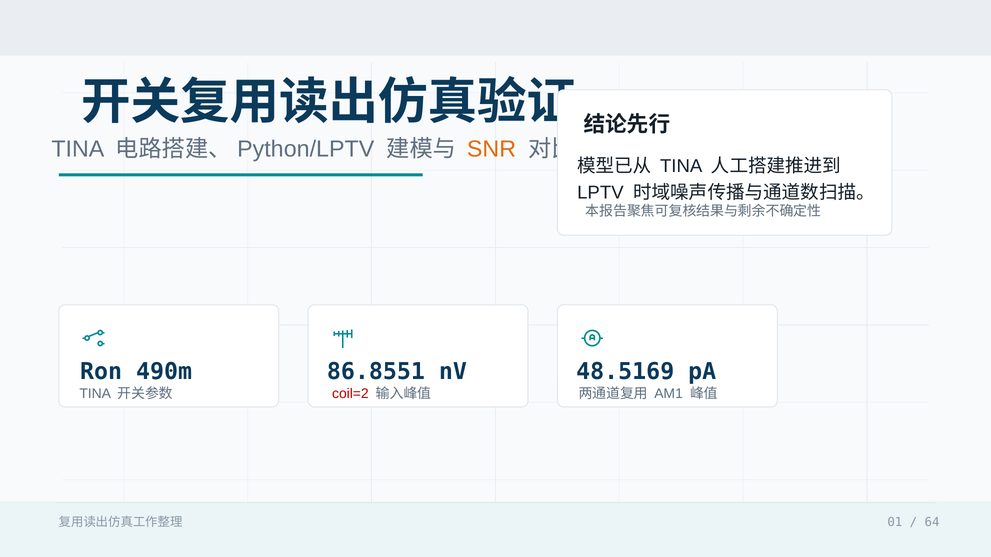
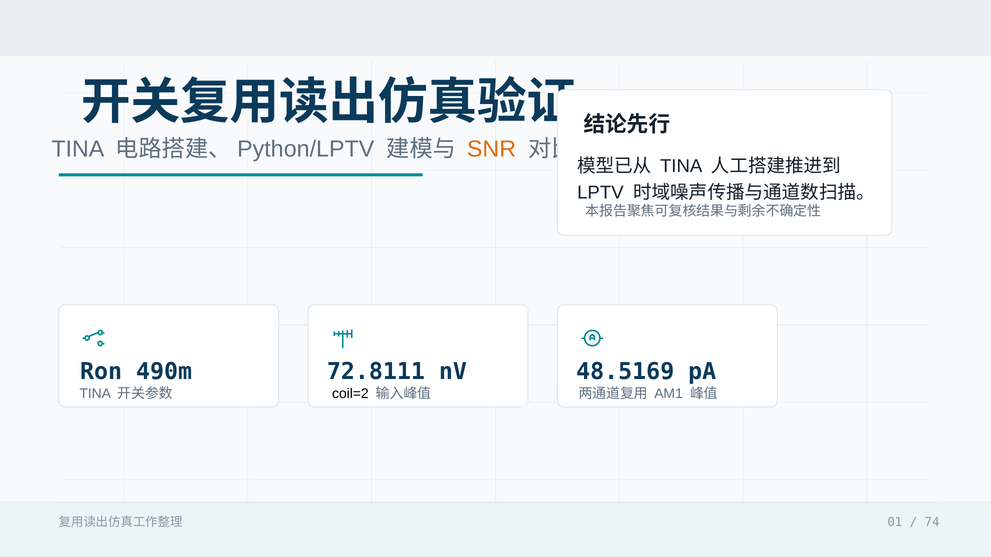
86.8551: 86.8551 -> 72.8111 (376, 372)
coil=2 colour: red -> black (350, 394)
64: 64 -> 74 (932, 523)
